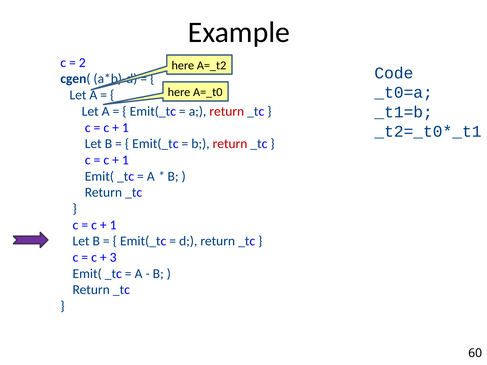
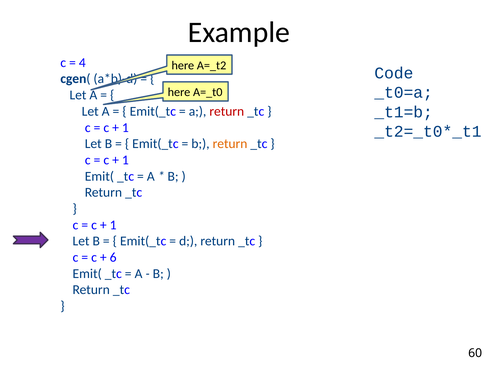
2: 2 -> 4 (82, 63)
return colour: red -> orange (230, 144)
3: 3 -> 6 (113, 258)
